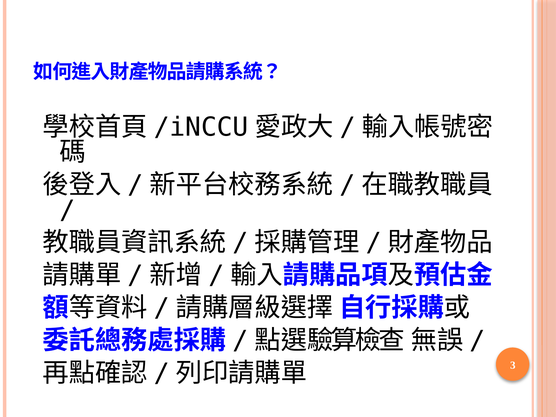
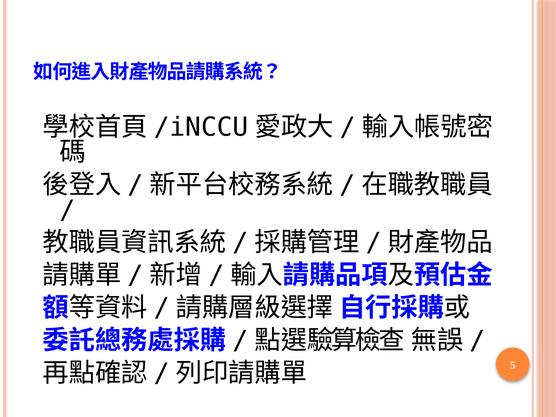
3: 3 -> 5 (513, 365)
